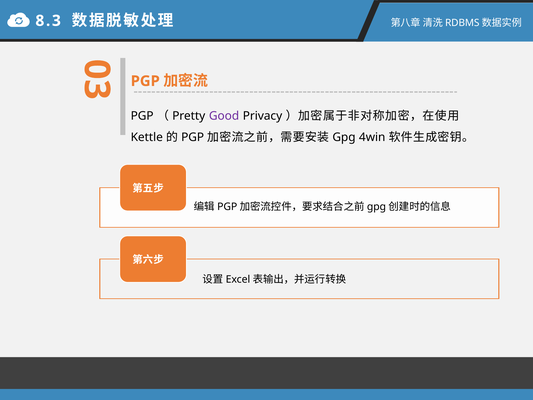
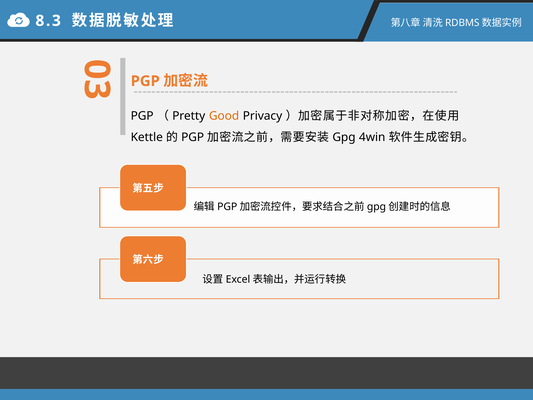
Good colour: purple -> orange (224, 116)
